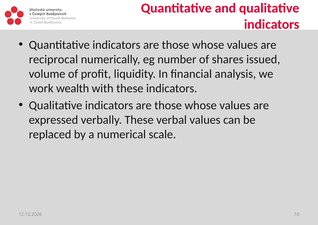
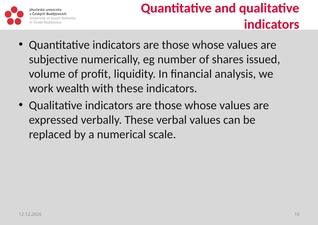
reciprocal: reciprocal -> subjective (53, 59)
